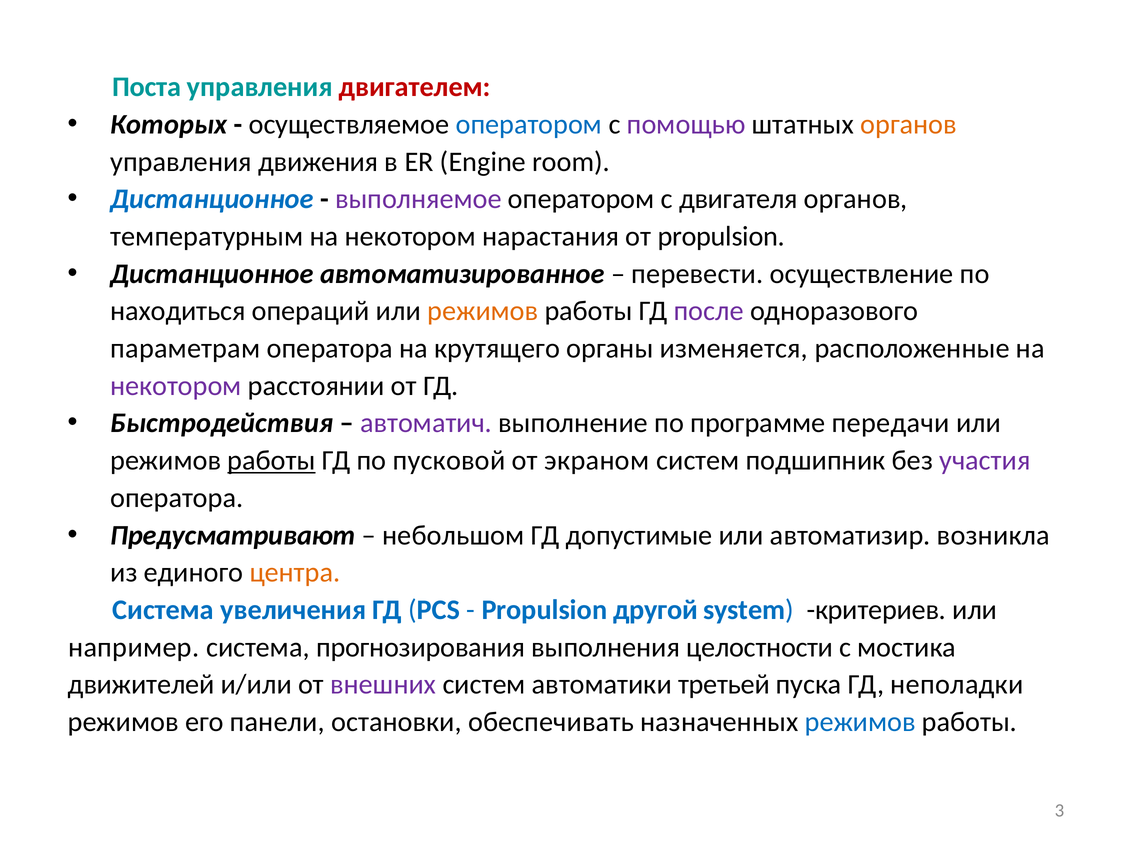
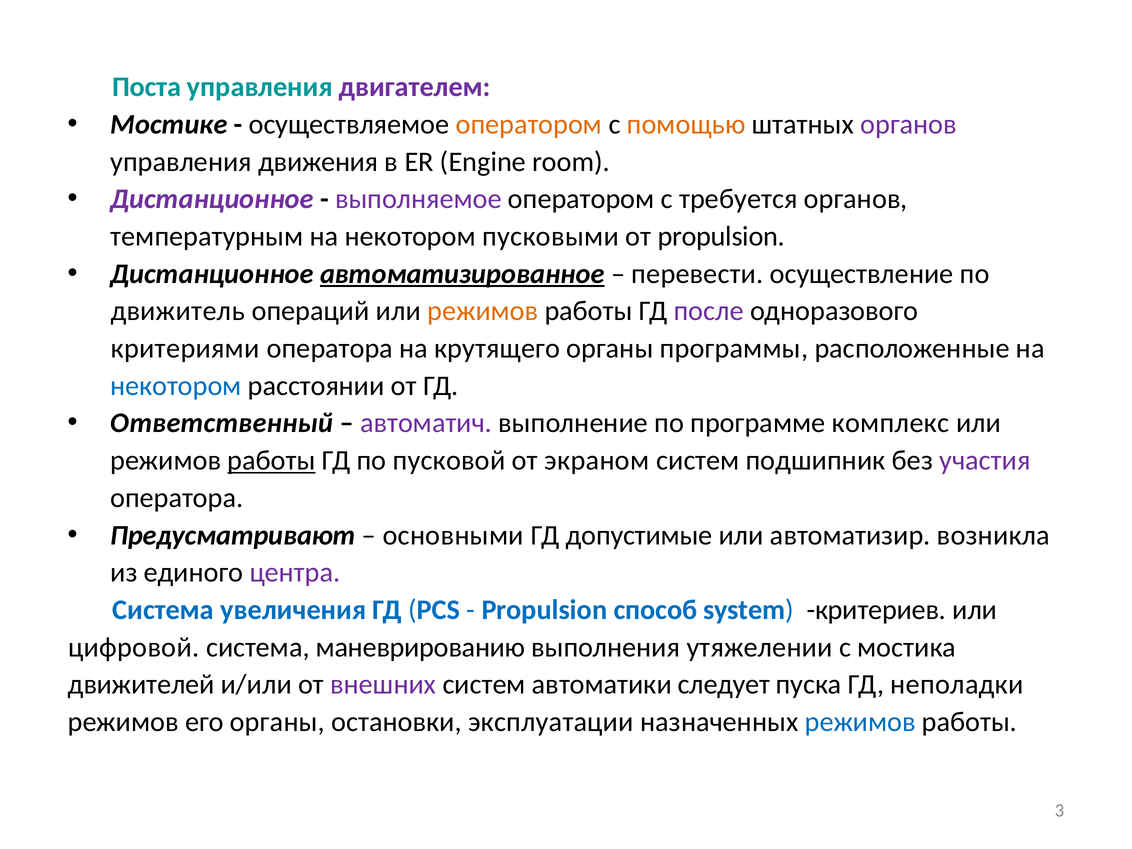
двигателем colour: red -> purple (415, 87)
Которых: Которых -> Мостике (169, 124)
оператором colour: blue -> orange (529, 124)
помощью colour: purple -> orange (686, 124)
органов colour: orange -> purple (909, 124)
Дистанционное colour: blue -> purple (212, 199)
двигателя: двигателя -> требуется (738, 199)
нарастания: нарастания -> пусковыми (551, 236)
автоматизированное underline: none -> present (462, 274)
находиться: находиться -> движитель (178, 311)
параметрам: параметрам -> критериями (185, 348)
изменяется: изменяется -> программы (734, 348)
некотором colour: purple -> blue (176, 386)
Быстродействия: Быстродействия -> Ответственный (222, 423)
передачи: передачи -> комплекс (891, 423)
небольшом: небольшом -> основными (453, 535)
центра colour: orange -> purple (295, 573)
другой: другой -> способ (655, 610)
например: например -> цифровой (134, 647)
прогнозирования: прогнозирования -> маневрированию (421, 647)
целостности: целостности -> утяжелении (760, 647)
третьей: третьей -> следует (724, 685)
его панели: панели -> органы (277, 722)
обеспечивать: обеспечивать -> эксплуатации (551, 722)
